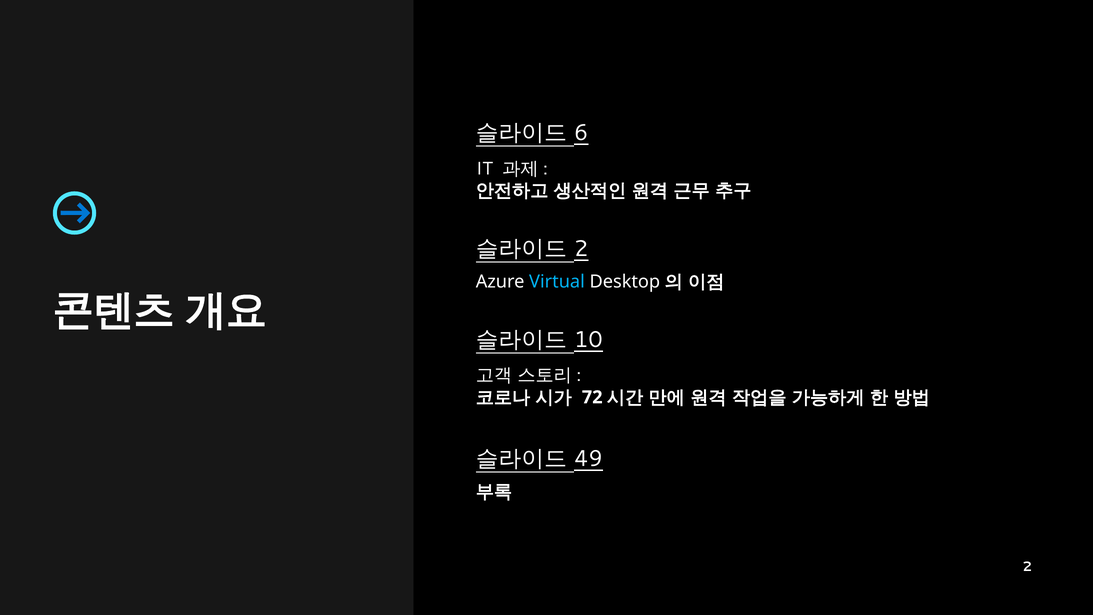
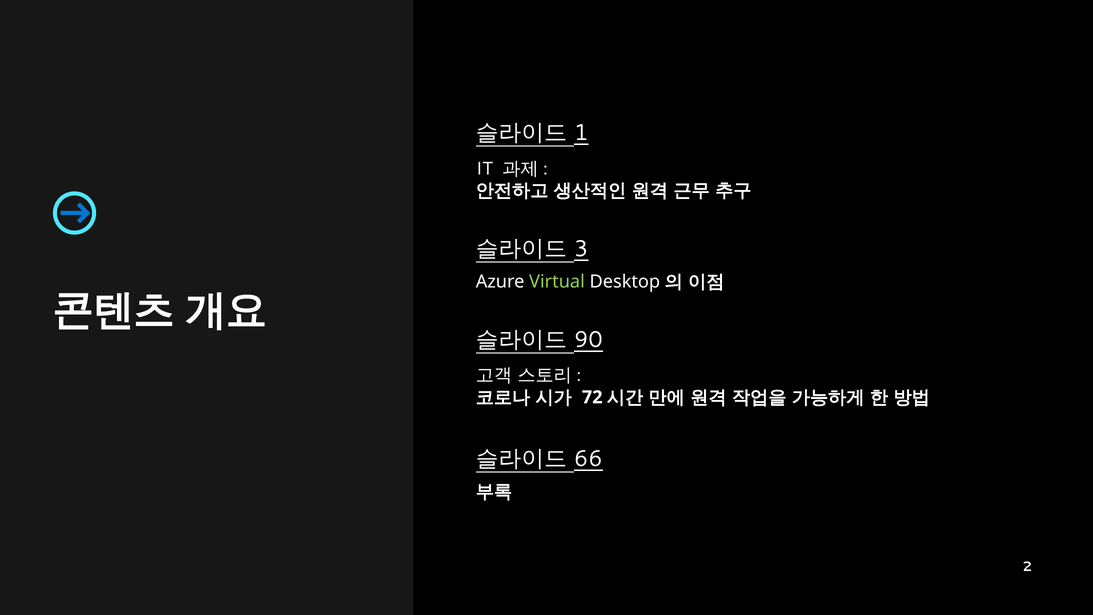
6: 6 -> 1 (581, 133)
2: 2 -> 3 (581, 249)
Virtual colour: light blue -> light green (557, 281)
10: 10 -> 90 (588, 340)
49: 49 -> 66 (588, 459)
